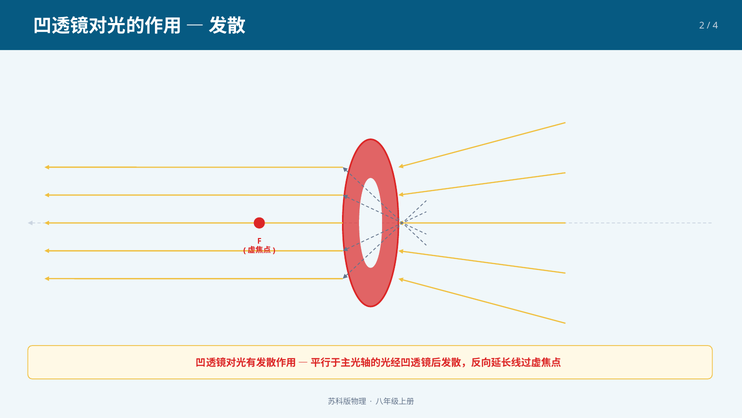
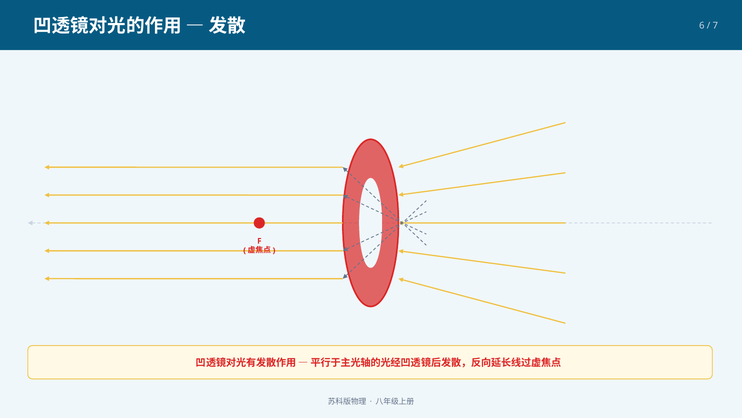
2: 2 -> 6 (702, 26)
4: 4 -> 7 (715, 26)
